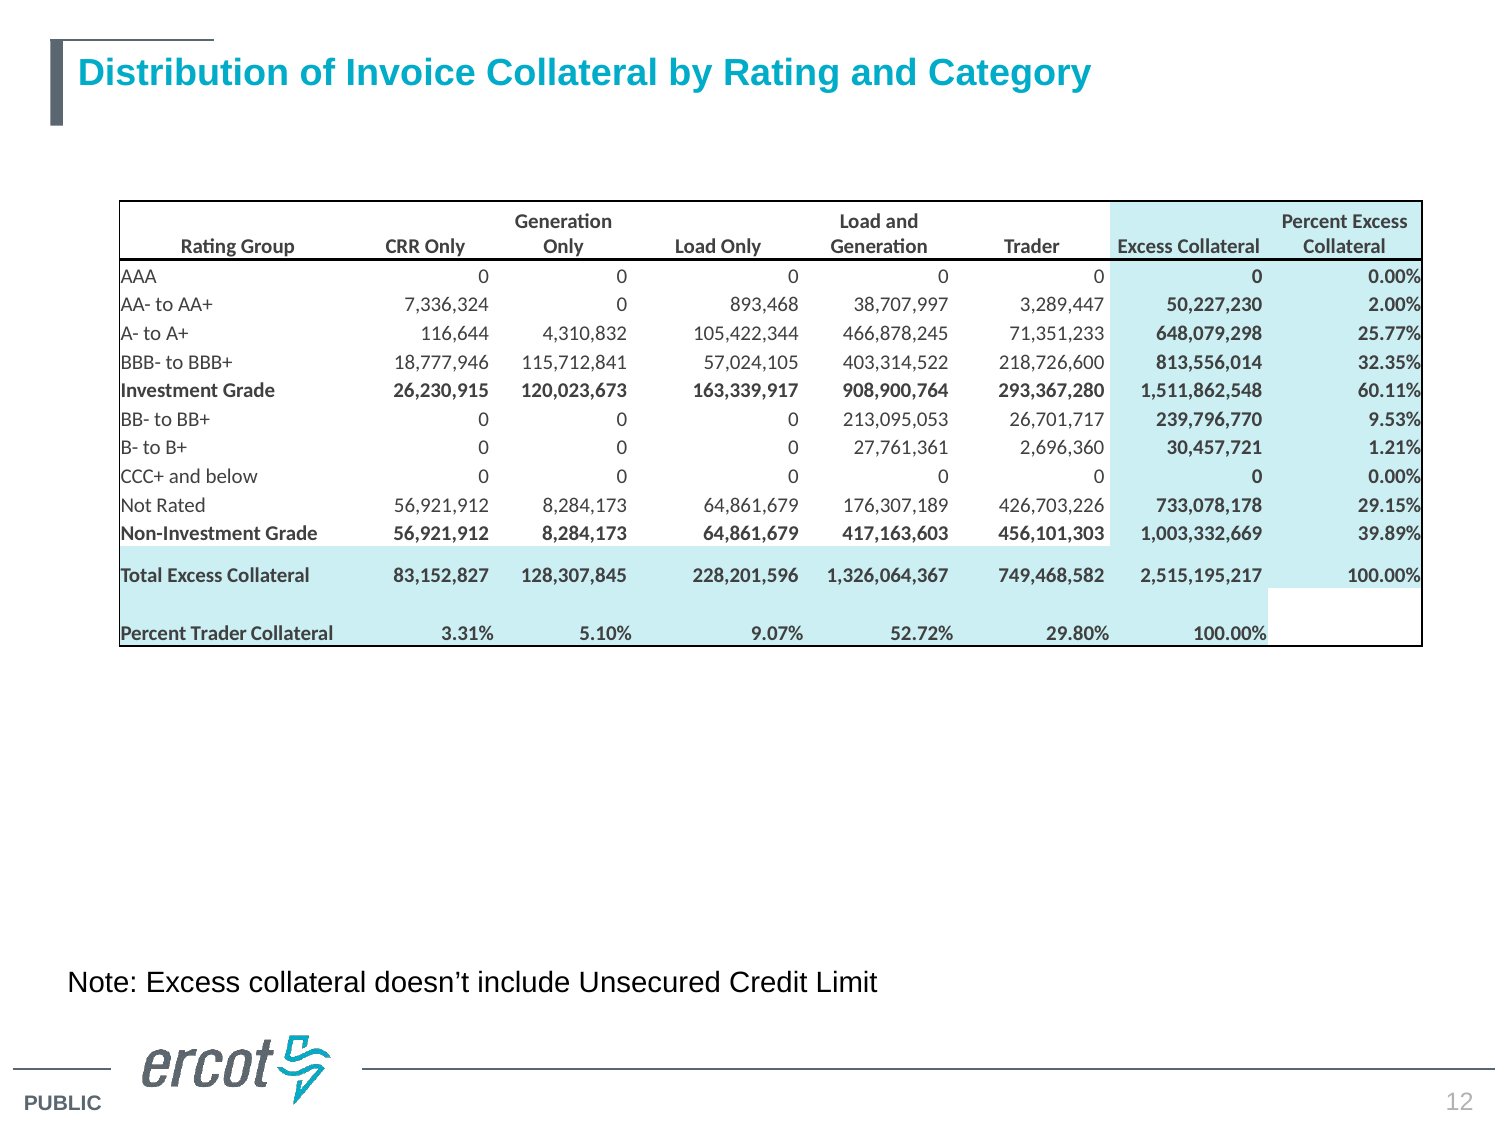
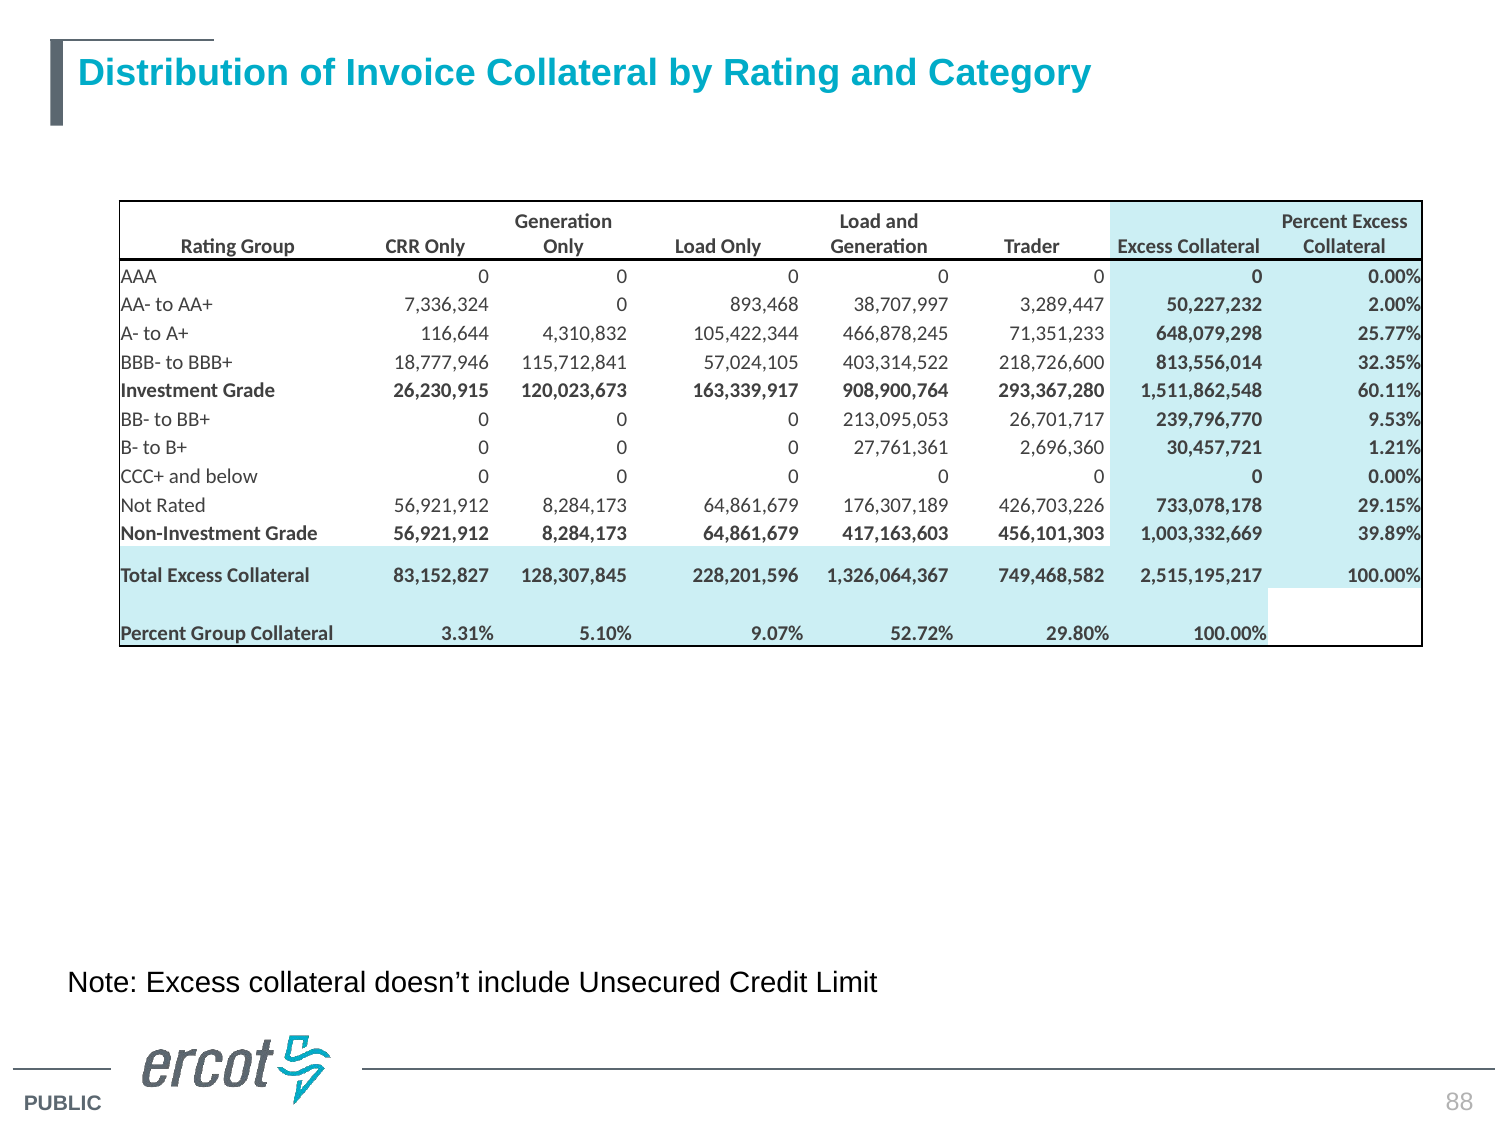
50,227,230: 50,227,230 -> 50,227,232 (1215, 305)
Percent Trader: Trader -> Group (219, 634)
12: 12 -> 88 (1460, 1103)
